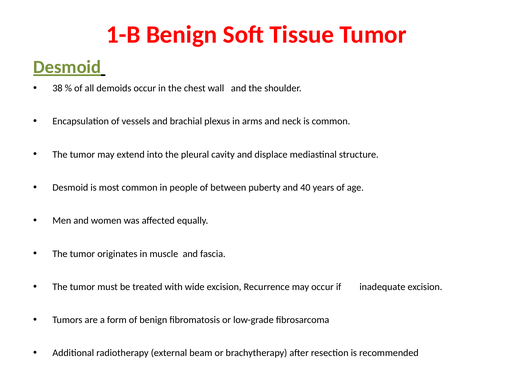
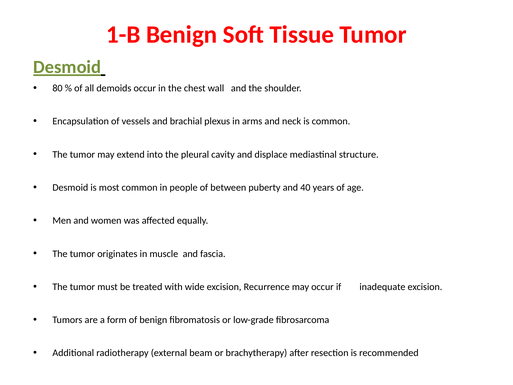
38: 38 -> 80 (57, 88)
